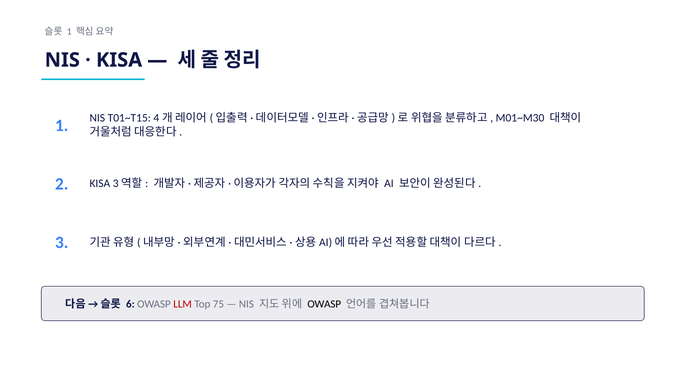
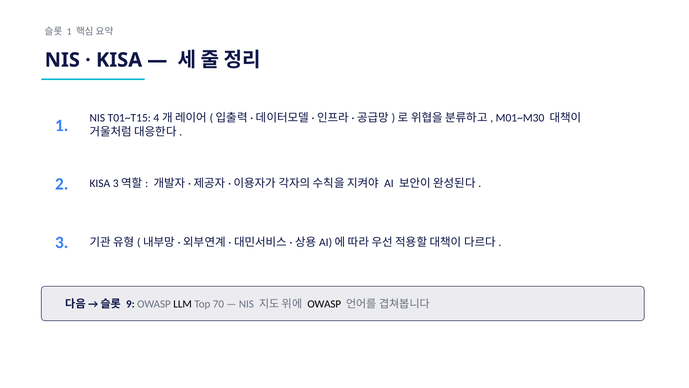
6: 6 -> 9 (130, 304)
LLM colour: red -> black (183, 304)
75: 75 -> 70 (218, 304)
